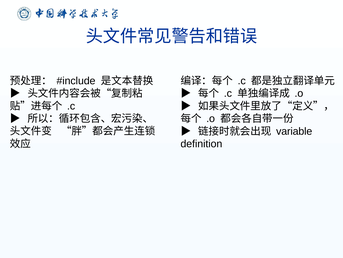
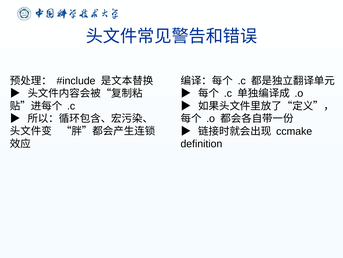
variable: variable -> ccmake (294, 131)
